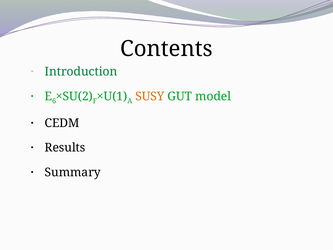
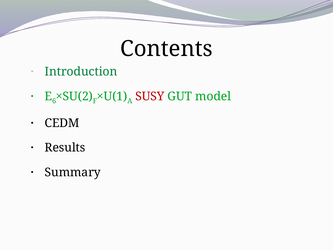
SUSY colour: orange -> red (150, 96)
